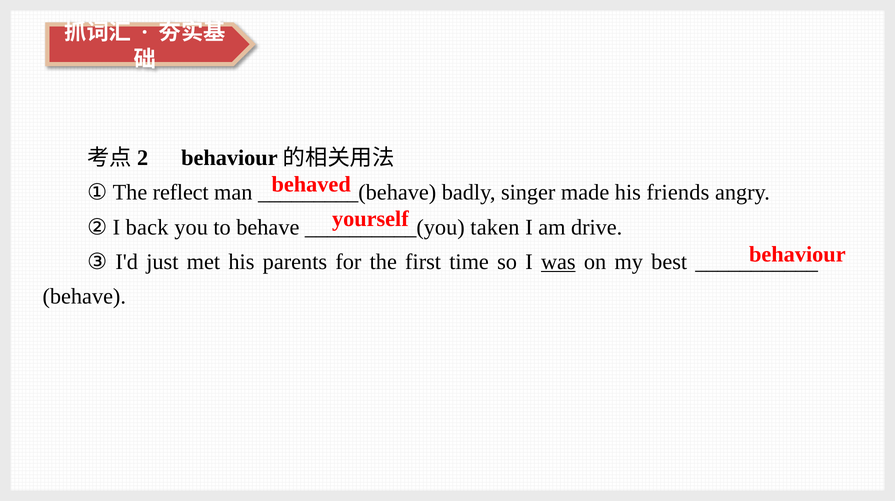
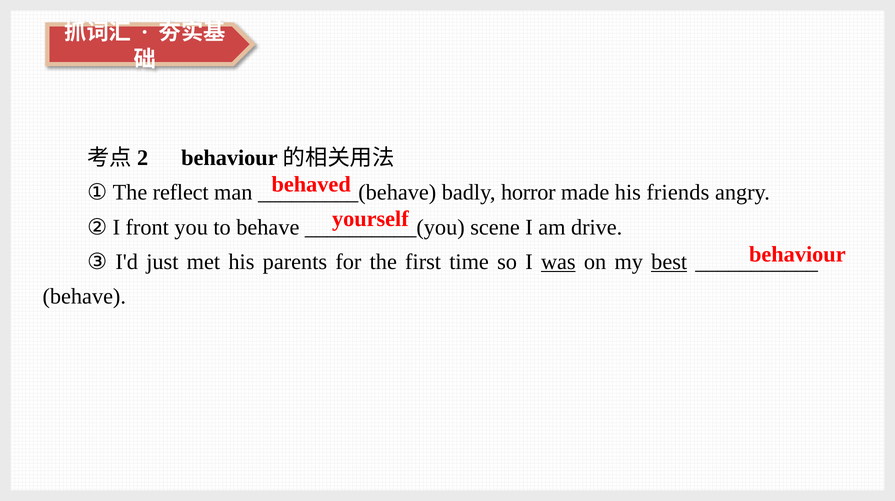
singer: singer -> horror (528, 193)
back: back -> front (147, 227)
taken: taken -> scene (495, 227)
best underline: none -> present (669, 262)
